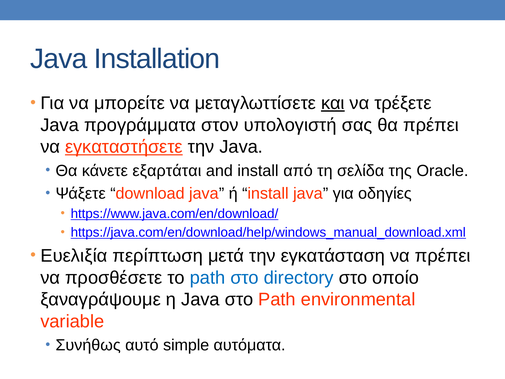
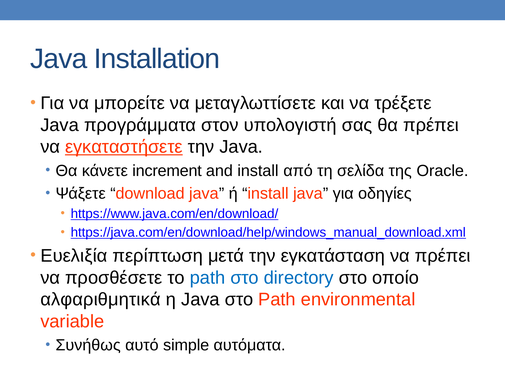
και underline: present -> none (333, 103)
εξαρτάται: εξαρτάται -> increment (167, 171)
ξαναγράψουμε: ξαναγράψουμε -> αλφαριθμητικά (101, 299)
